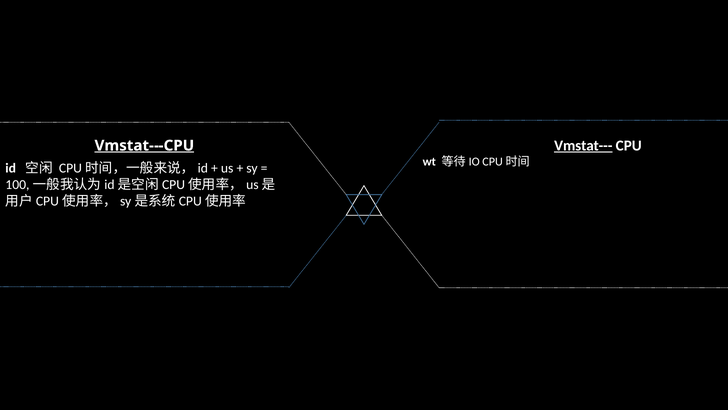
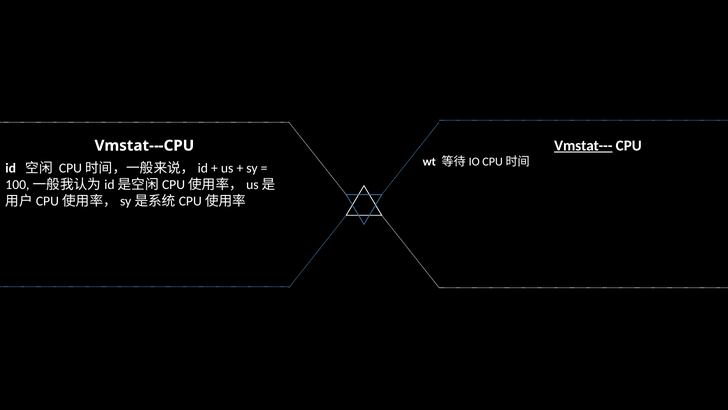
Vmstat---CPU underline: present -> none (144, 145)
